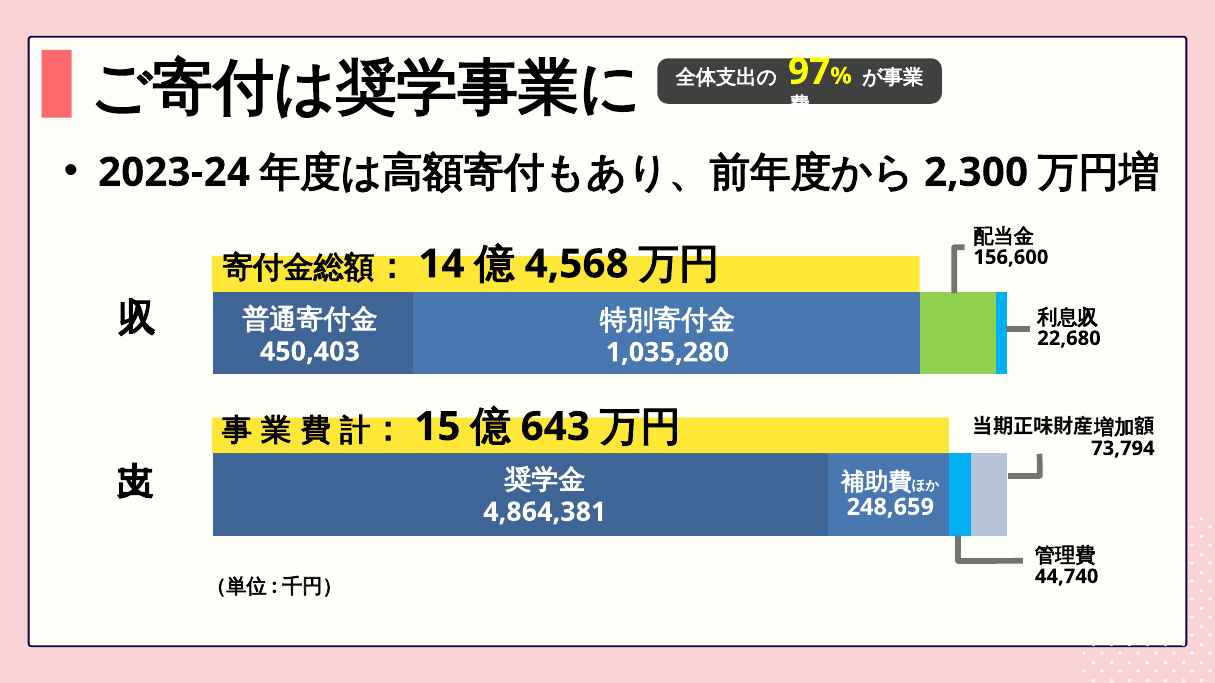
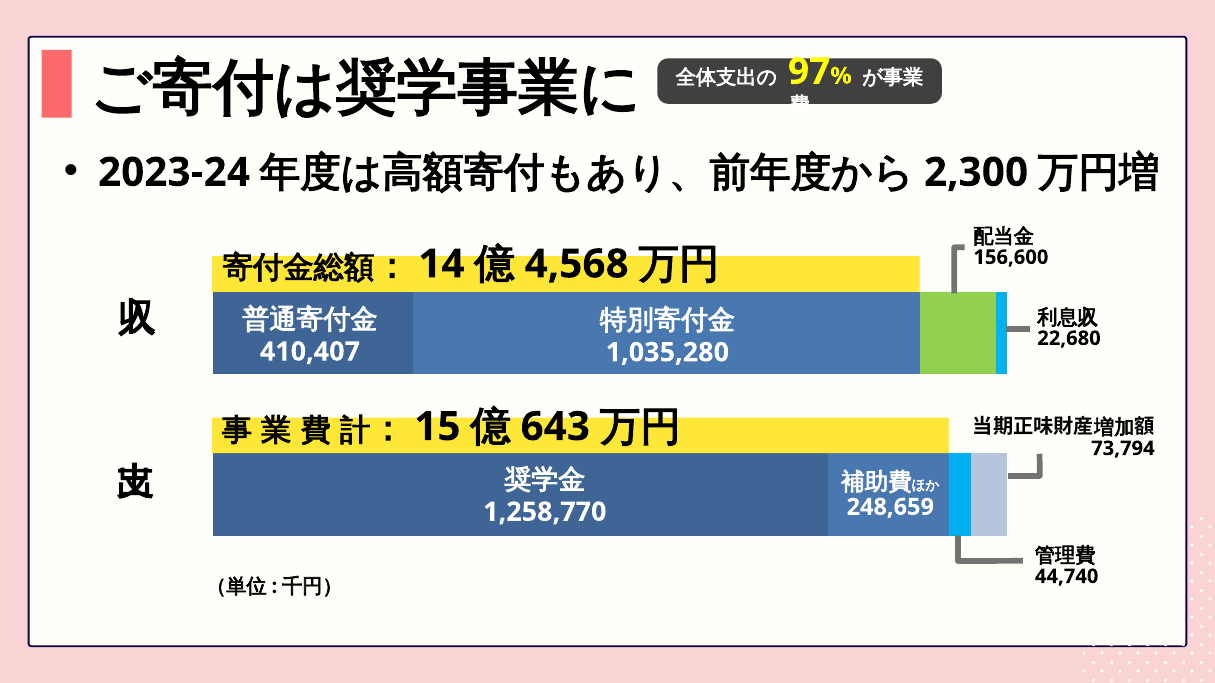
450,403: 450,403 -> 410,407 (310, 352)
4,864,381: 4,864,381 -> 1,258,770 (545, 512)
